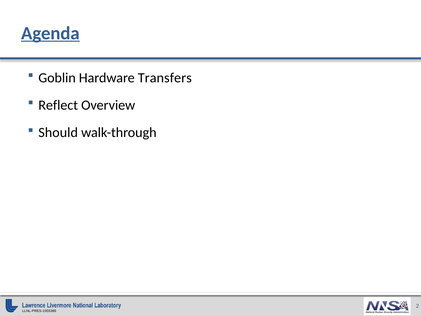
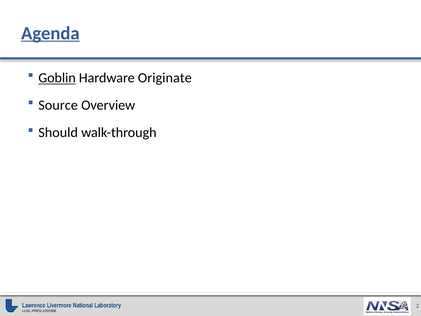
Goblin underline: none -> present (57, 78)
Transfers: Transfers -> Originate (165, 78)
Reflect: Reflect -> Source (58, 105)
